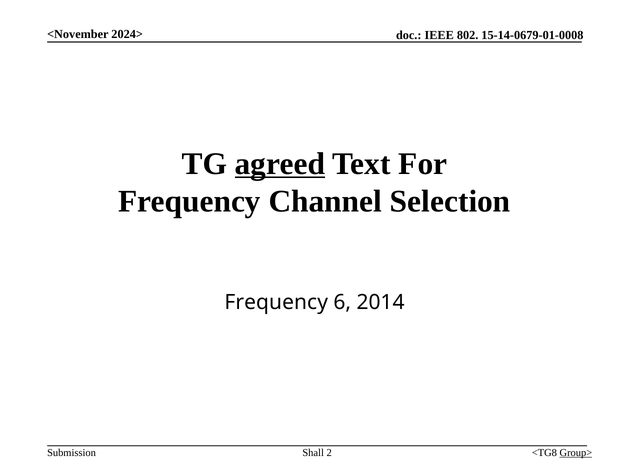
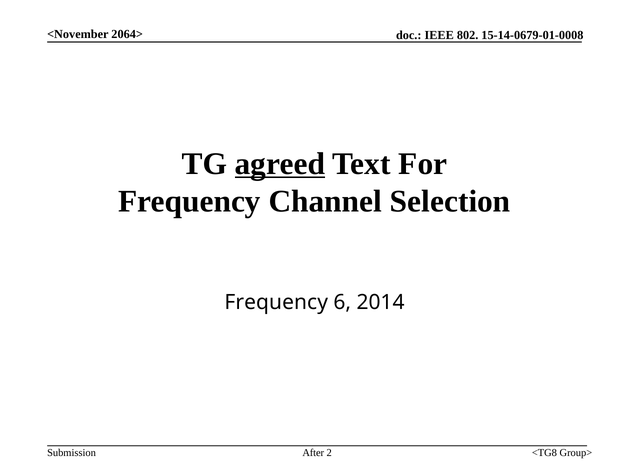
2024>: 2024> -> 2064> (127, 34)
Shall: Shall -> After (313, 452)
Group> underline: present -> none (576, 452)
